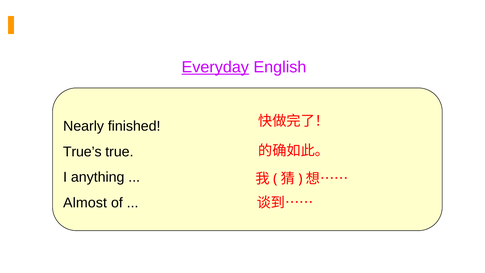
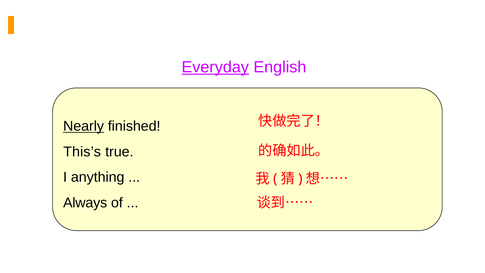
Nearly underline: none -> present (84, 126)
True’s: True’s -> This’s (82, 152)
Almost: Almost -> Always (85, 203)
